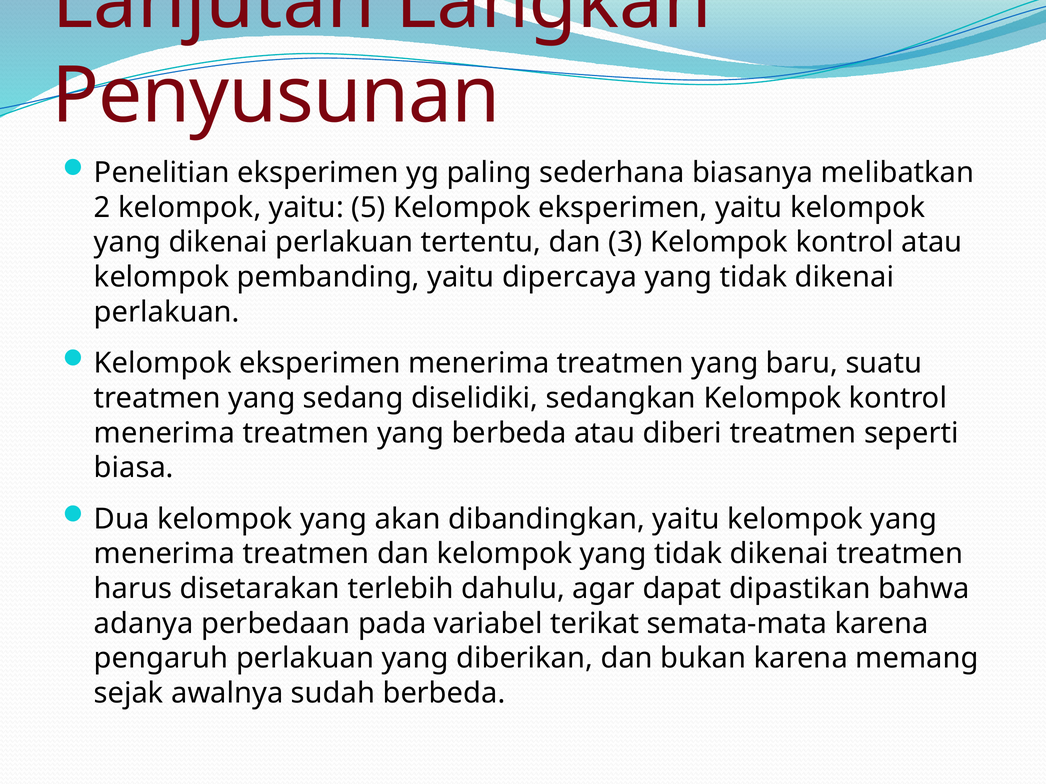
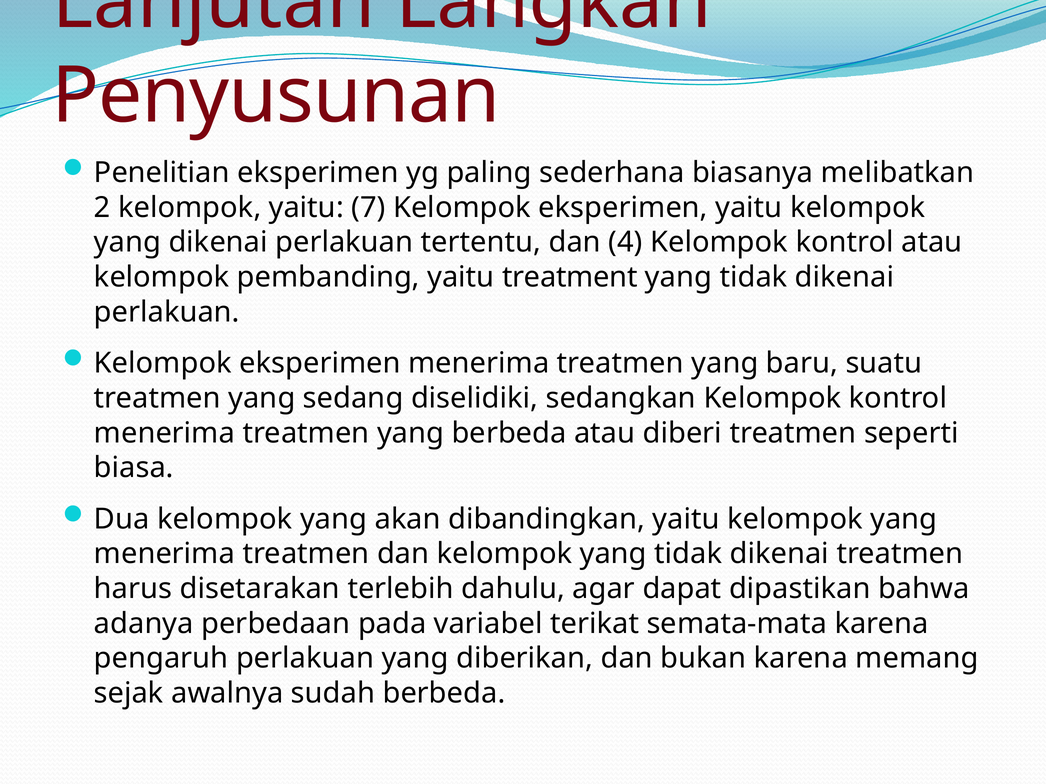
5: 5 -> 7 (368, 208)
3: 3 -> 4 (625, 243)
dipercaya: dipercaya -> treatment (570, 277)
